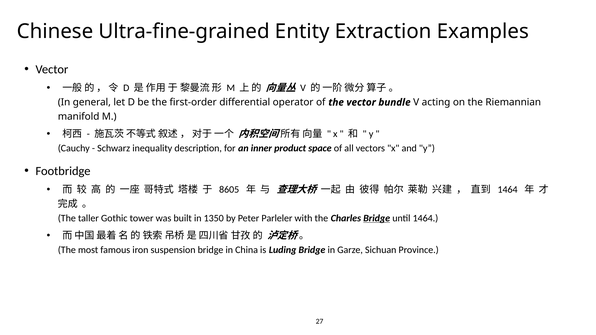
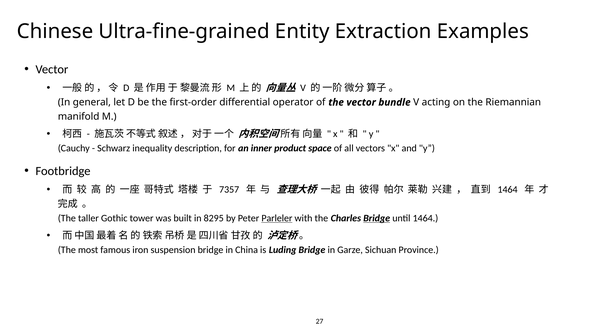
8605: 8605 -> 7357 (229, 190)
1350: 1350 -> 8295 (214, 218)
Parleler underline: none -> present (277, 218)
